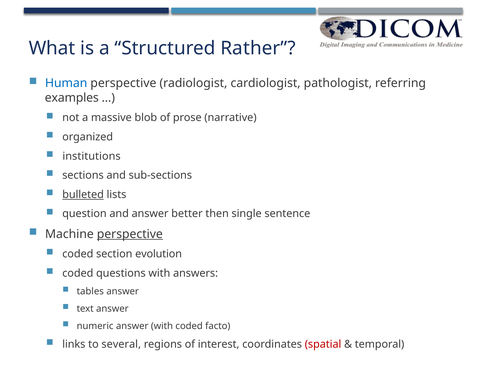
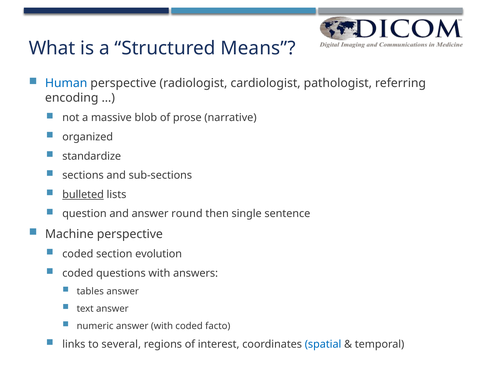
Rather: Rather -> Means (258, 48)
examples: examples -> encoding (72, 98)
institutions: institutions -> standardize (92, 156)
better: better -> round (187, 214)
perspective underline: present -> none (130, 234)
spatial colour: red -> blue (323, 345)
